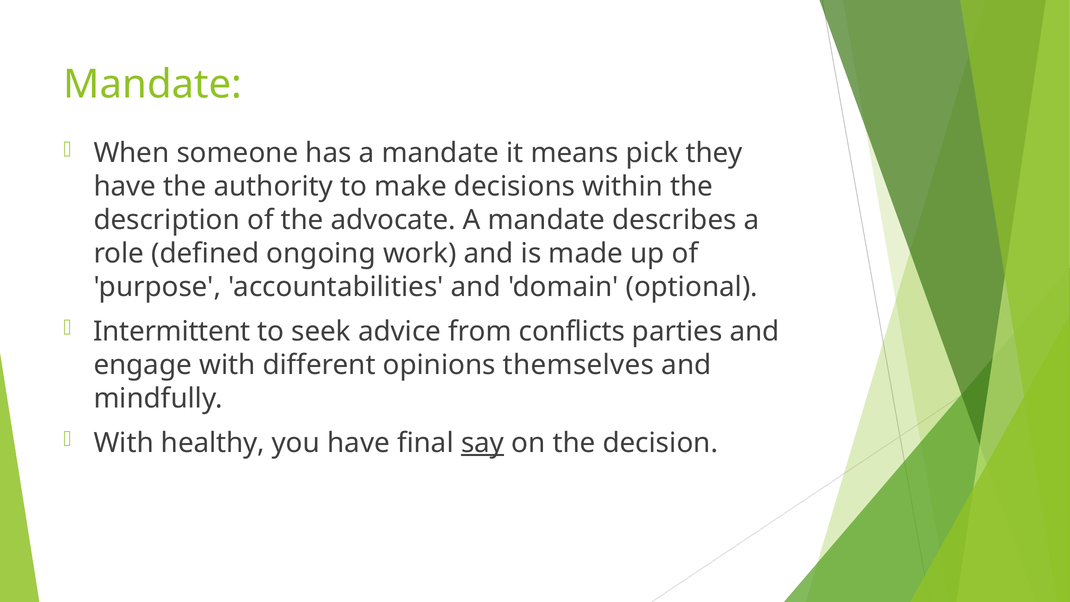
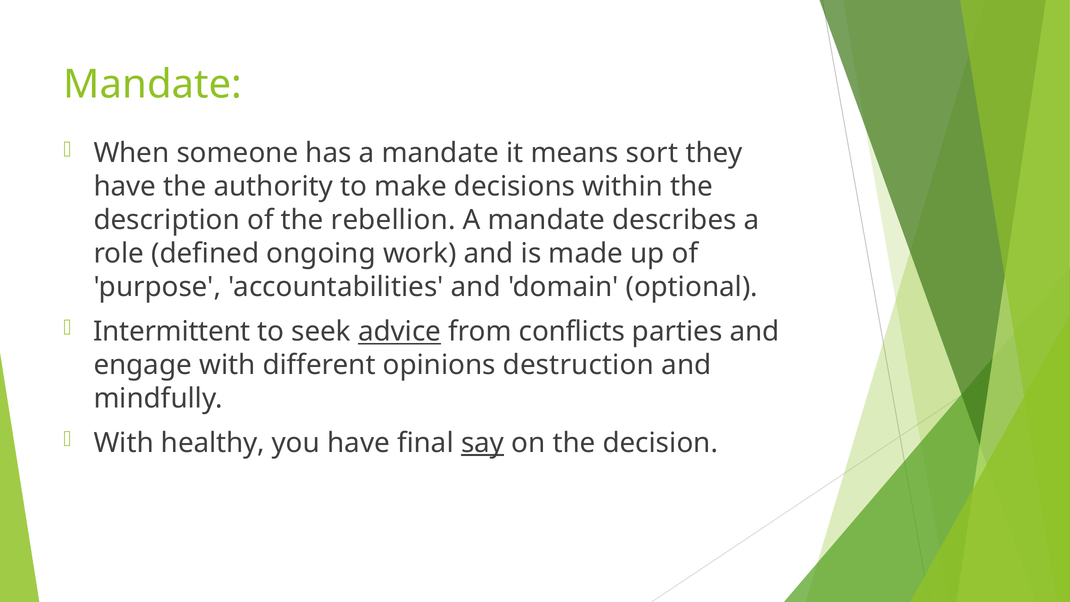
pick: pick -> sort (652, 153)
advocate: advocate -> rebellion (393, 220)
advice underline: none -> present (400, 332)
themselves: themselves -> destruction (578, 365)
